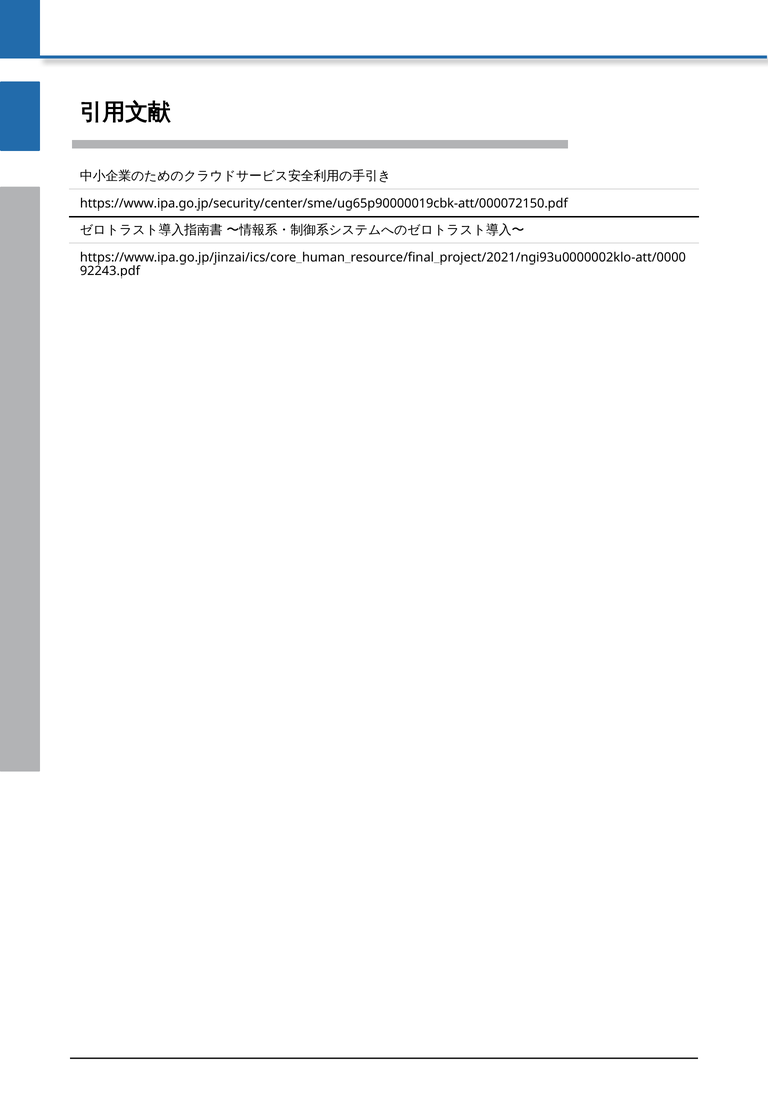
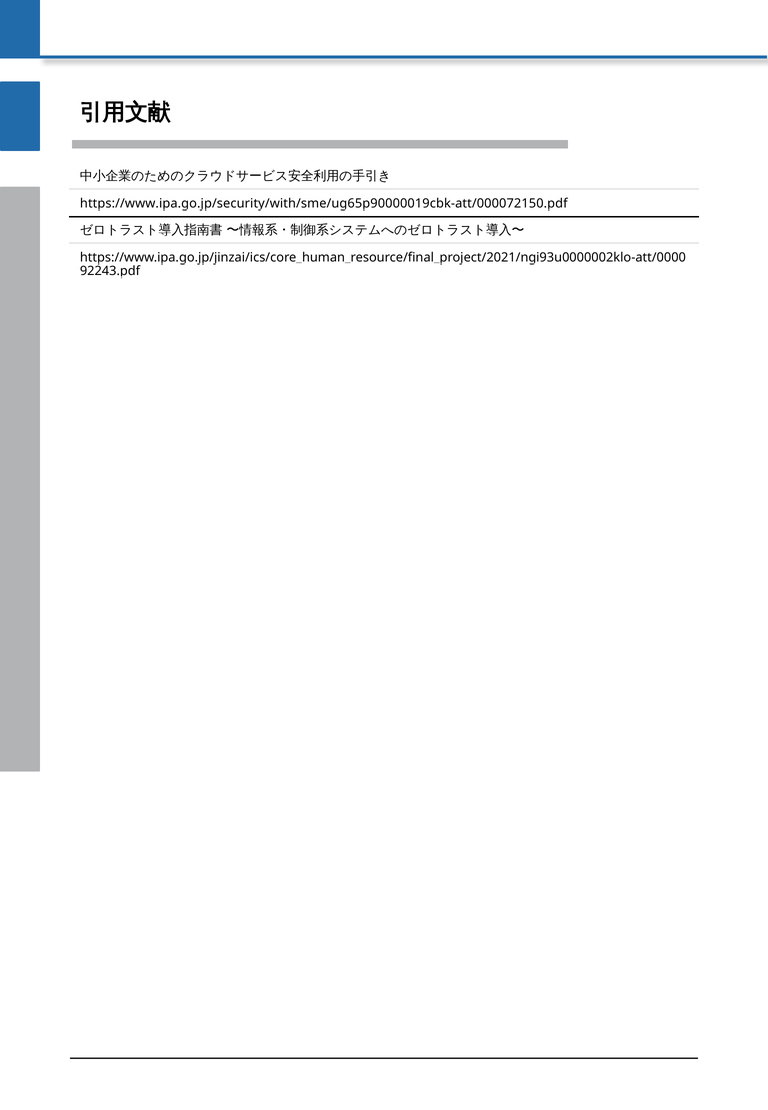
https://www.ipa.go.jp/security/center/sme/ug65p90000019cbk-att/000072150.pdf: https://www.ipa.go.jp/security/center/sme/ug65p90000019cbk-att/000072150.pdf -> https://www.ipa.go.jp/security/with/sme/ug65p90000019cbk-att/000072150.pdf (324, 203)
